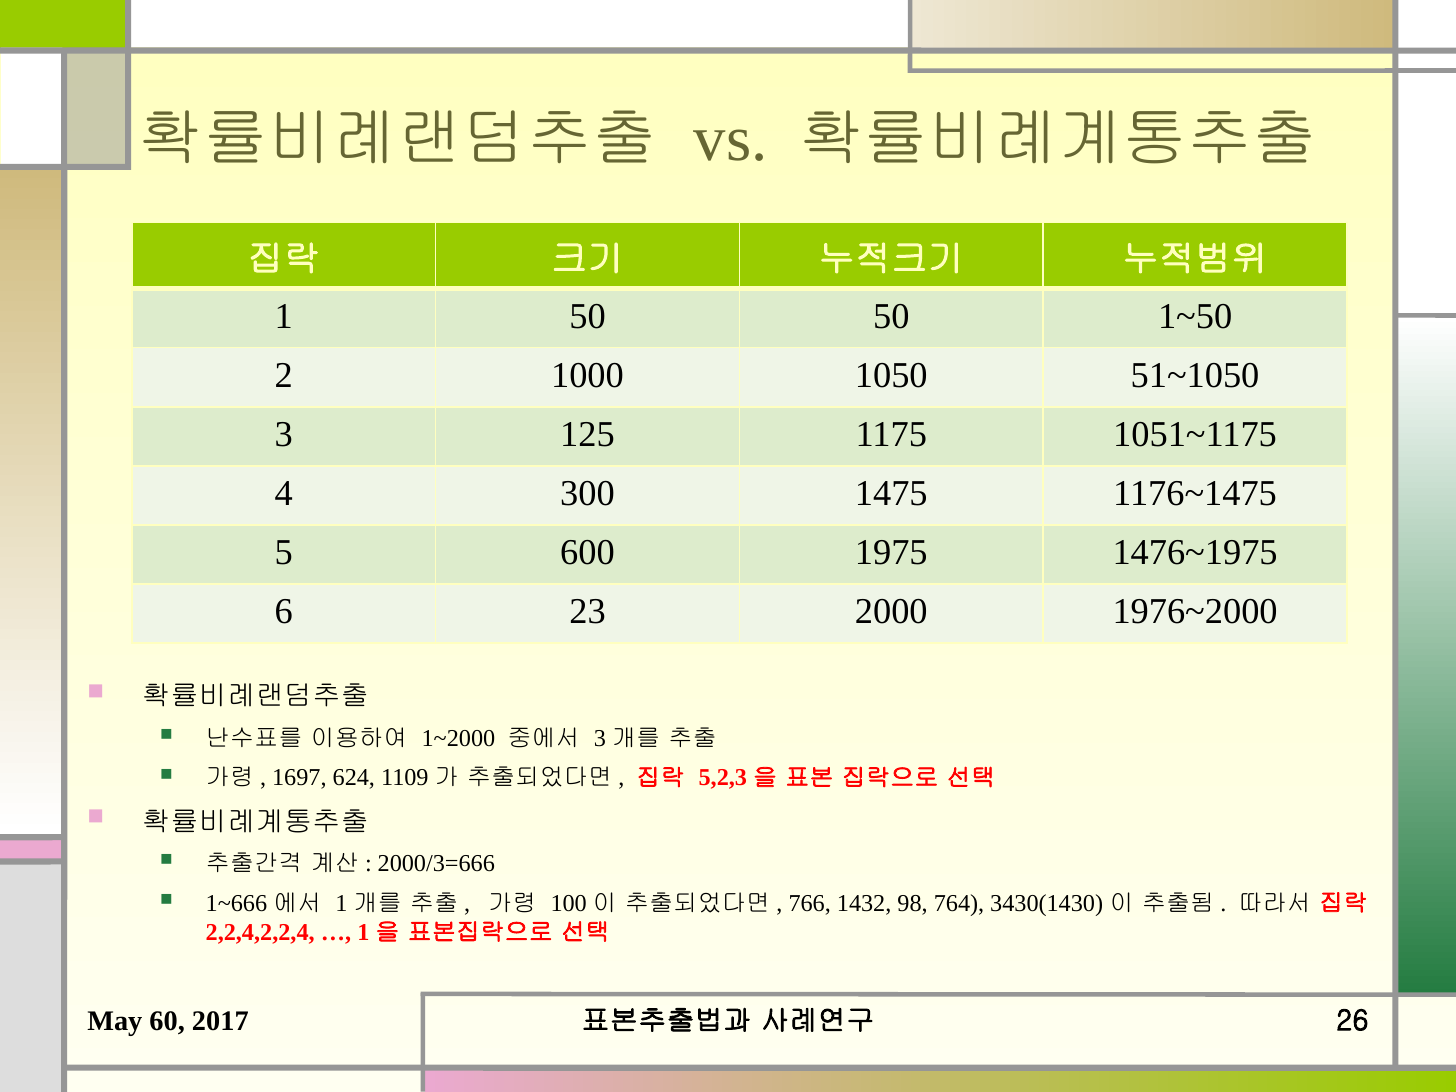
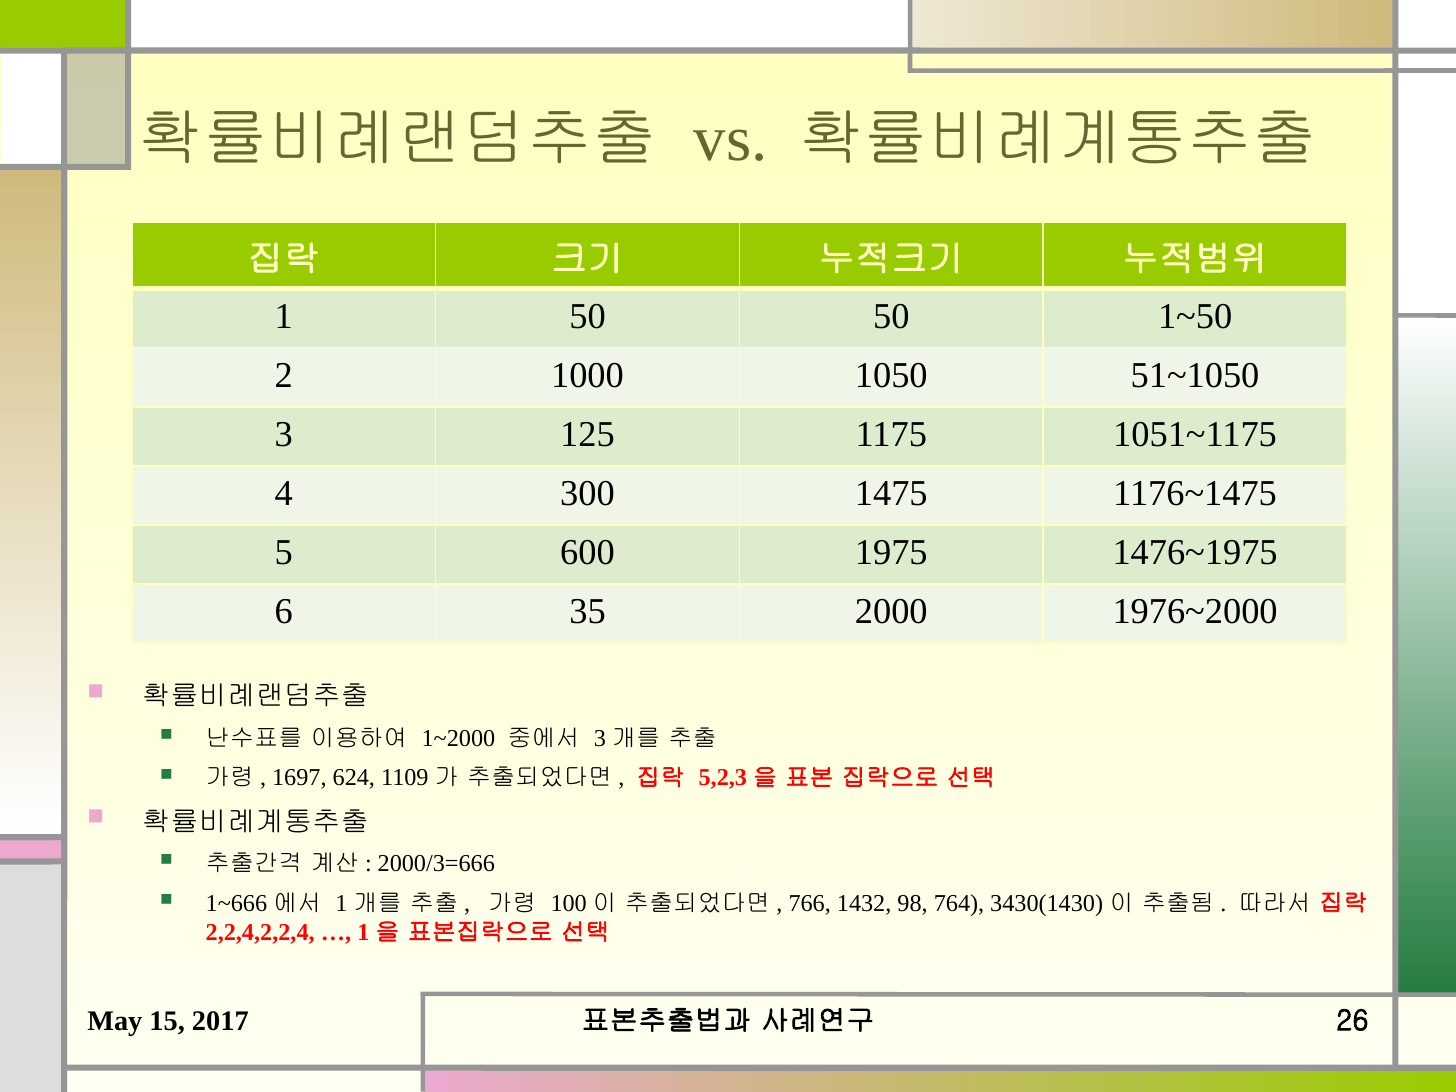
23: 23 -> 35 (588, 612)
60: 60 -> 15 (167, 1021)
